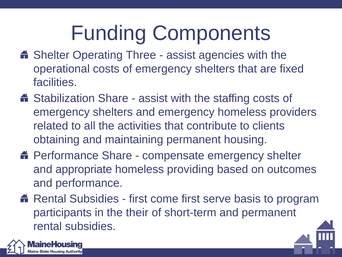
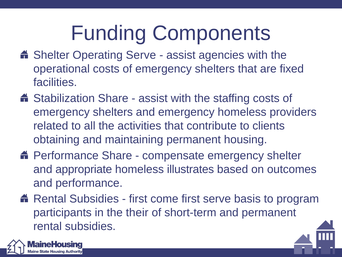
Operating Three: Three -> Serve (141, 55)
providing: providing -> illustrates (190, 169)
